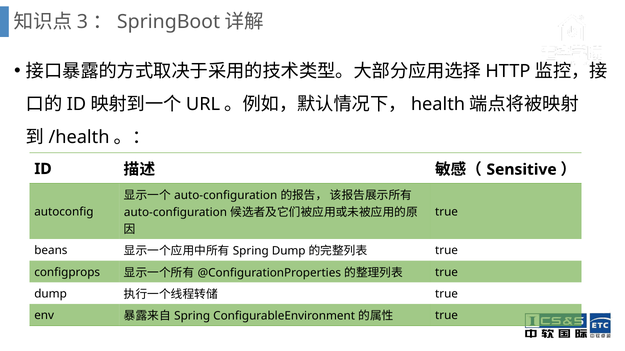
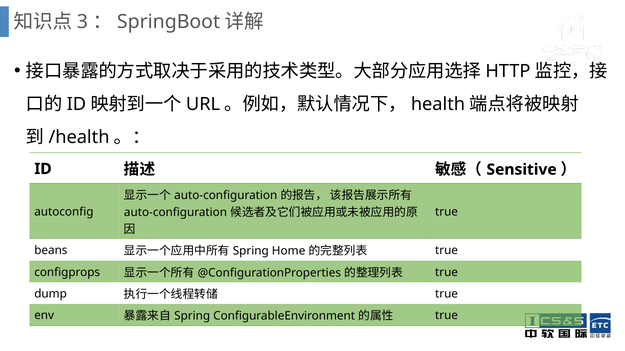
Dump: Dump -> Home (289, 251)
